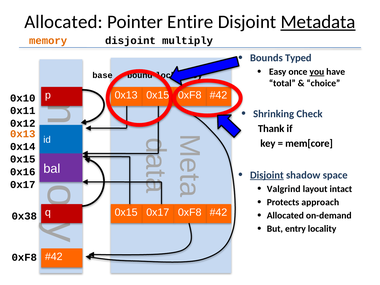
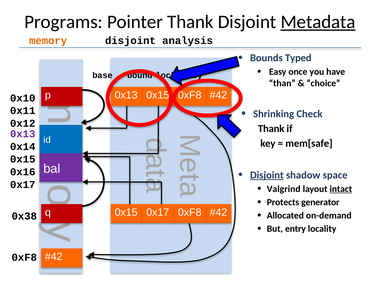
Allocated: Allocated -> Programs (64, 22)
Pointer Entire: Entire -> Thank (190, 22)
multiply: multiply -> analysis (188, 41)
you underline: present -> none (317, 72)
total: total -> than (282, 83)
0x13 colour: orange -> purple (23, 134)
mem[core: mem[core -> mem[safe (309, 143)
intact underline: none -> present (341, 189)
approach: approach -> generator (320, 202)
